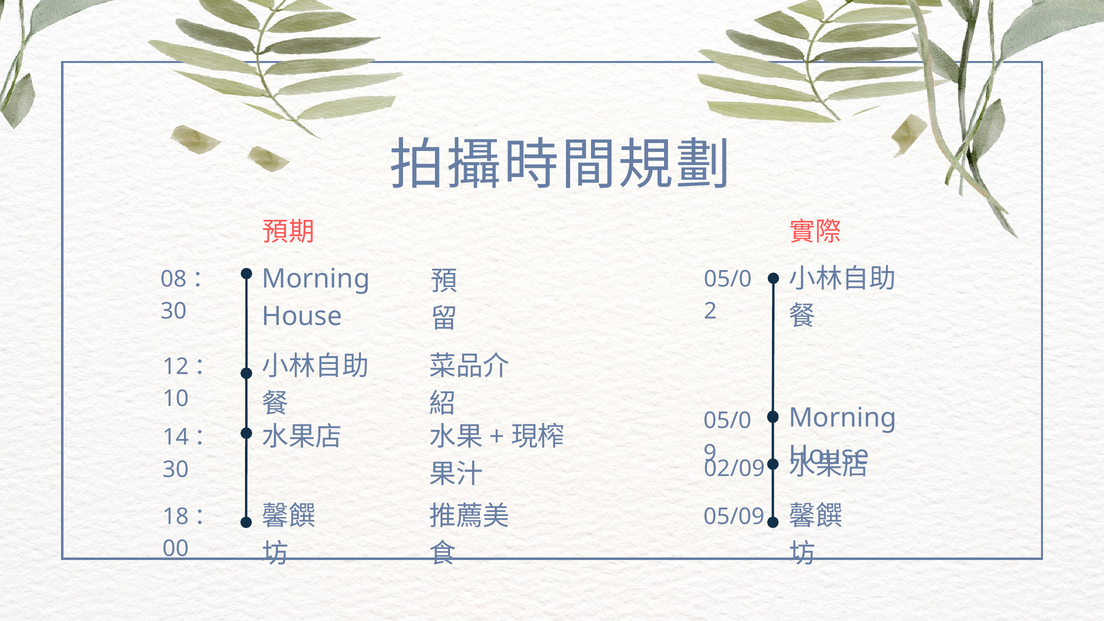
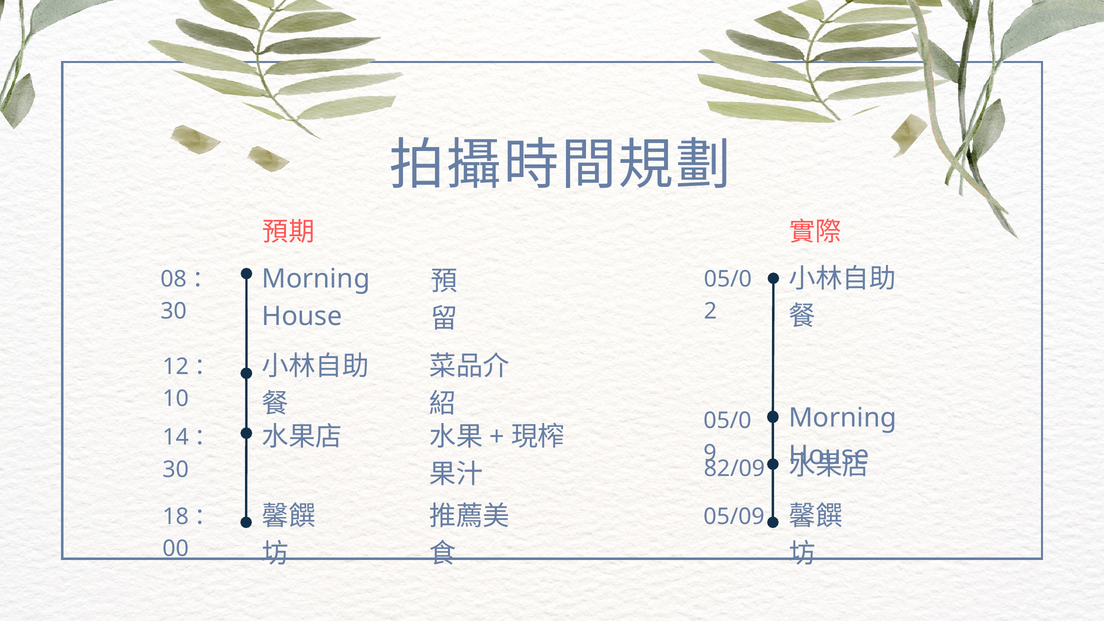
02/09: 02/09 -> 82/09 (734, 469)
